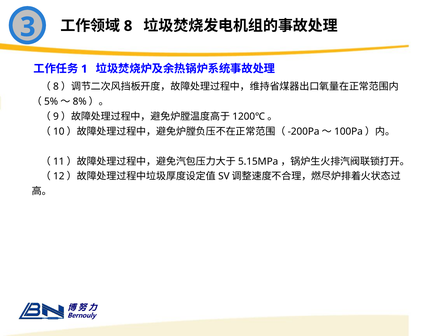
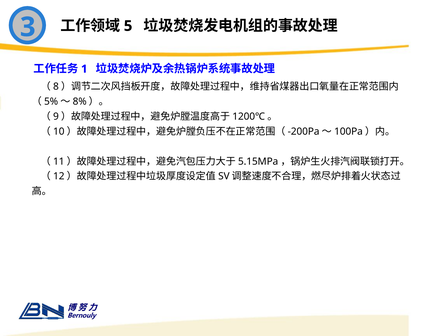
8: 8 -> 5 (128, 26)
